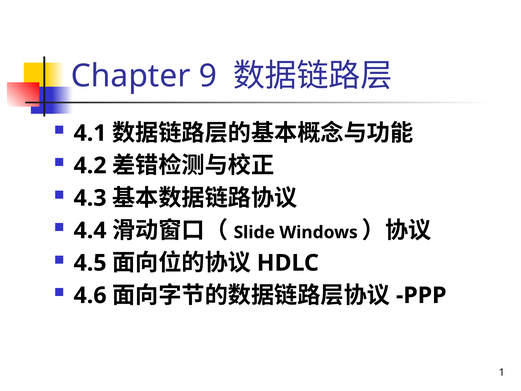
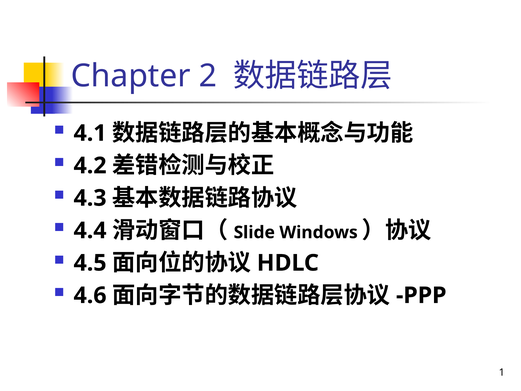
9: 9 -> 2 (208, 76)
